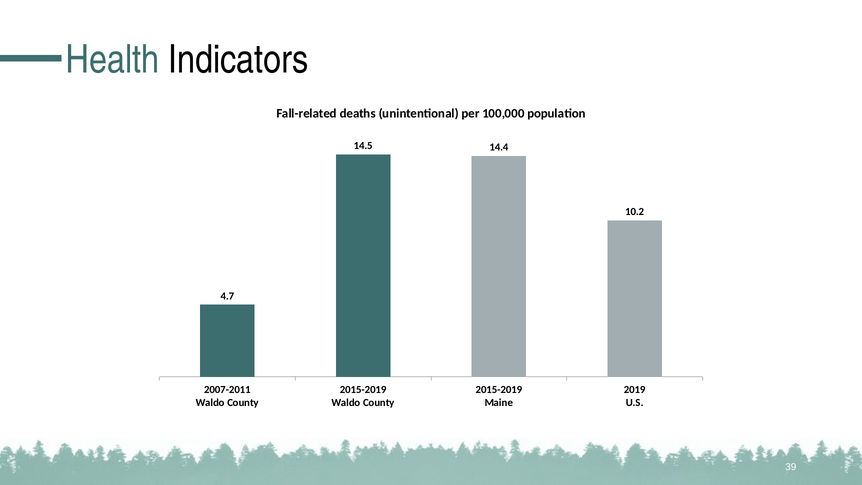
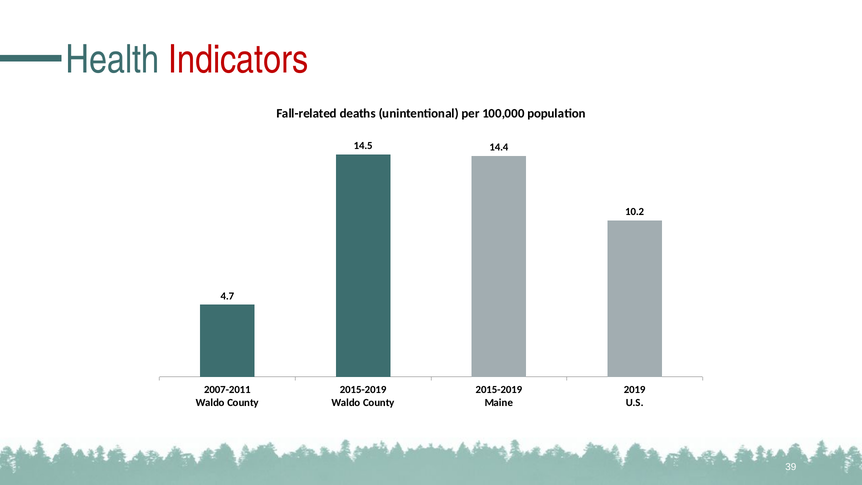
Indicators colour: black -> red (238, 60)
